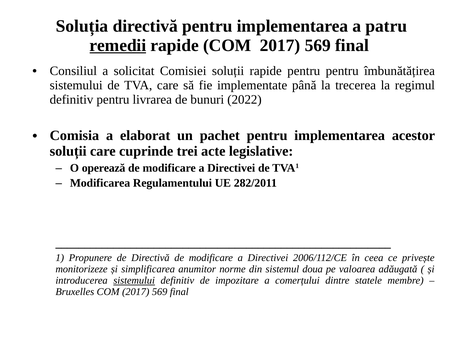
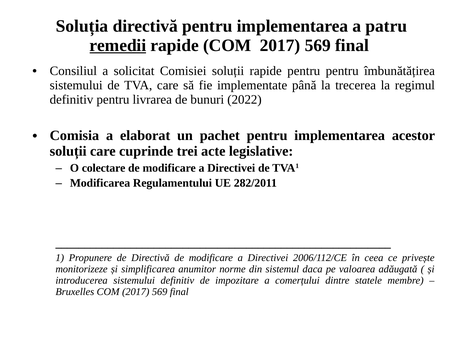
operează: operează -> colectare (104, 168)
doua: doua -> daca (313, 269)
sistemului underline: present -> none (134, 281)
